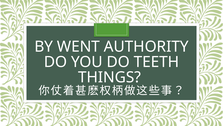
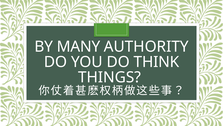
WENT: WENT -> MANY (78, 46)
TEETH: TEETH -> THINK (156, 62)
